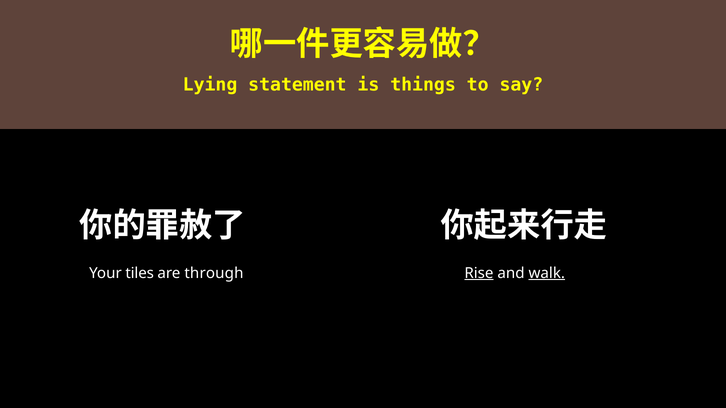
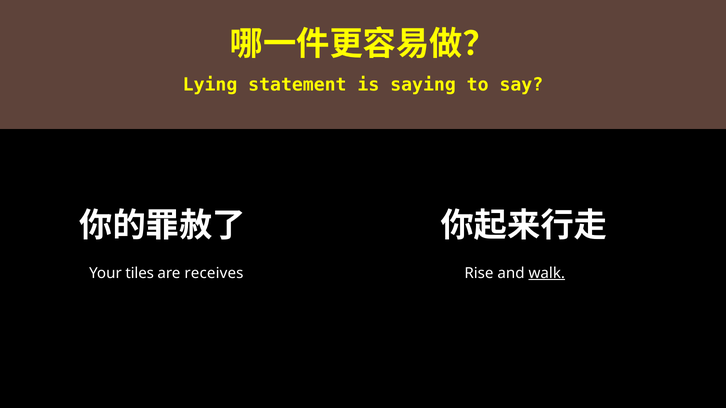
things: things -> saying (423, 85)
through: through -> receives (214, 273)
Rise underline: present -> none (479, 273)
